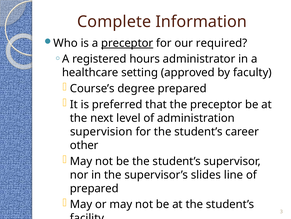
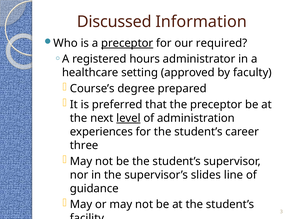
Complete: Complete -> Discussed (114, 22)
level underline: none -> present (128, 118)
supervision: supervision -> experiences (101, 131)
other: other -> three (84, 145)
prepared: prepared -> guidance (94, 188)
